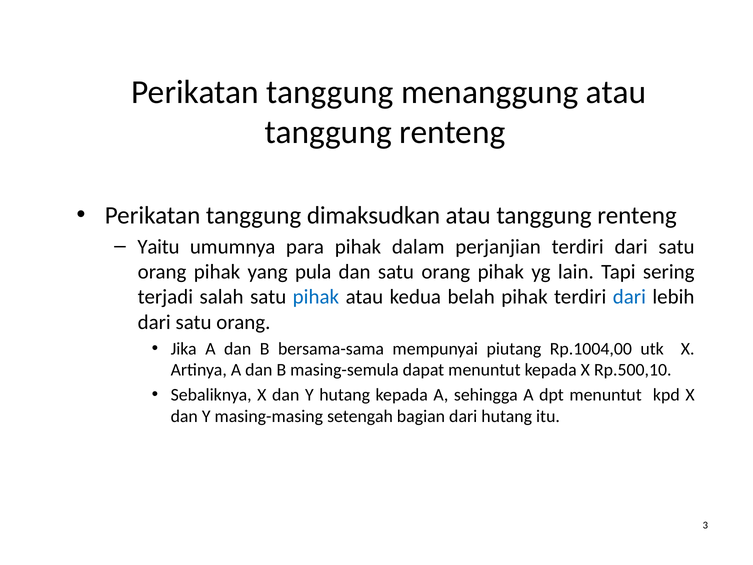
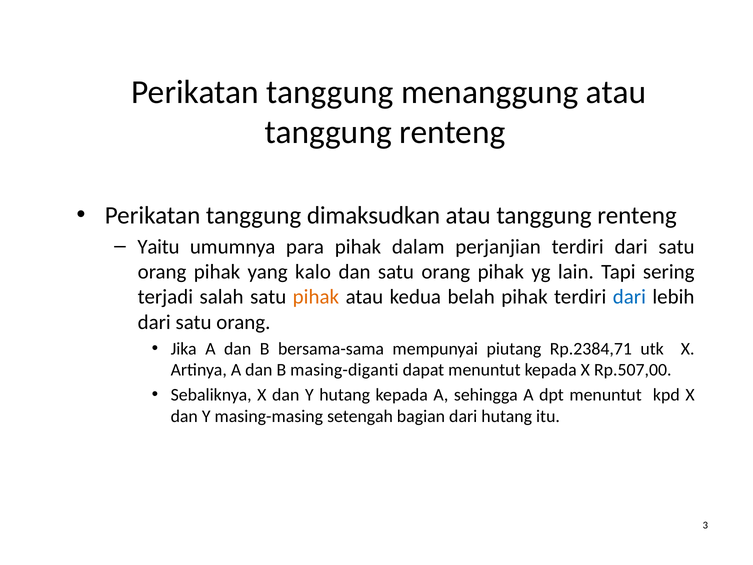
pula: pula -> kalo (313, 272)
pihak colour: blue -> orange (316, 297)
Rp.1004,00: Rp.1004,00 -> Rp.2384,71 (591, 349)
masing-semula: masing-semula -> masing-diganti (344, 370)
Rp.500,10: Rp.500,10 -> Rp.507,00 (633, 370)
